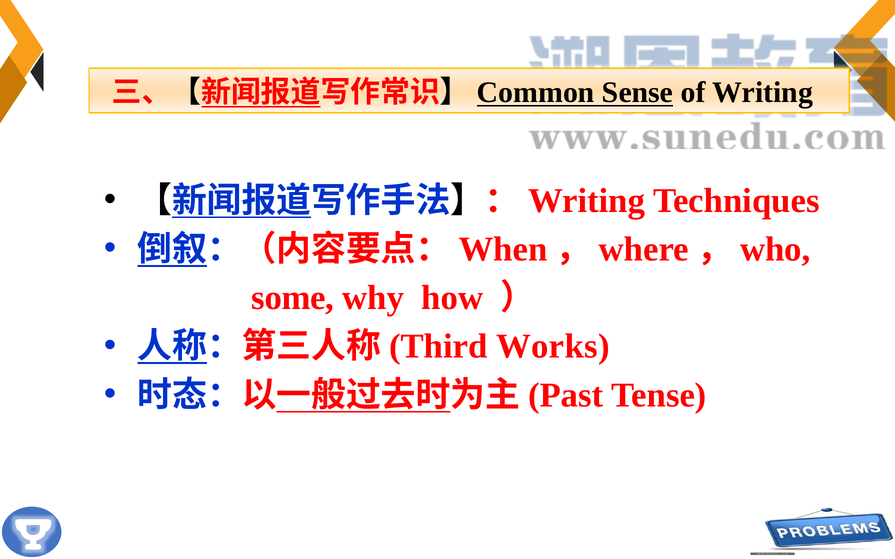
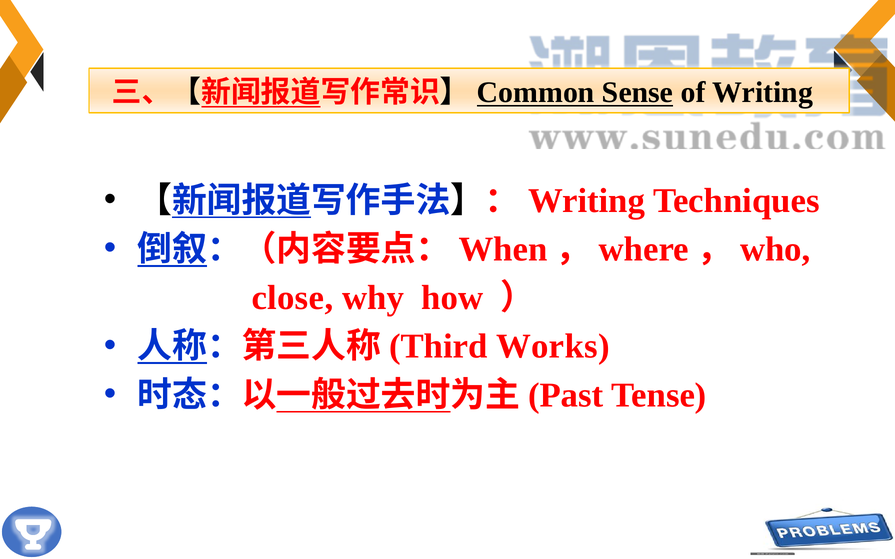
some: some -> close (292, 298)
